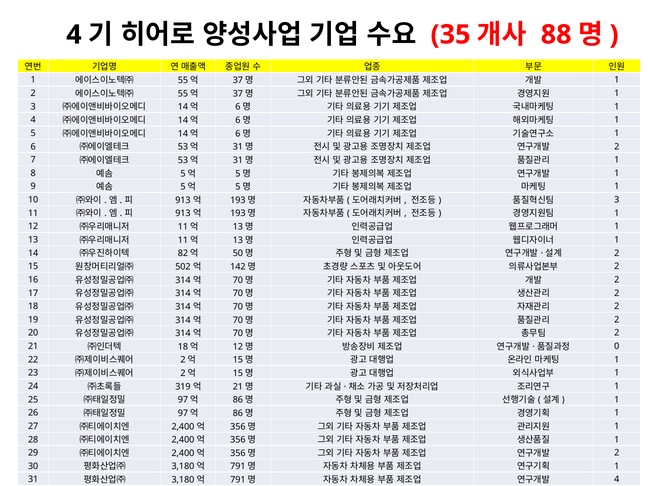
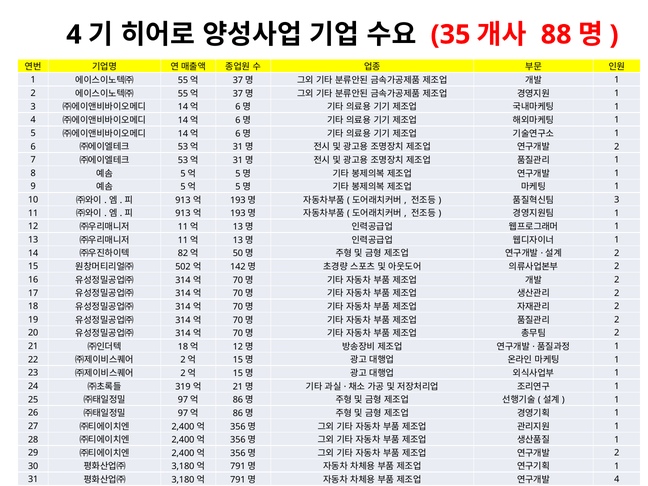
0: 0 -> 1 (617, 346)
